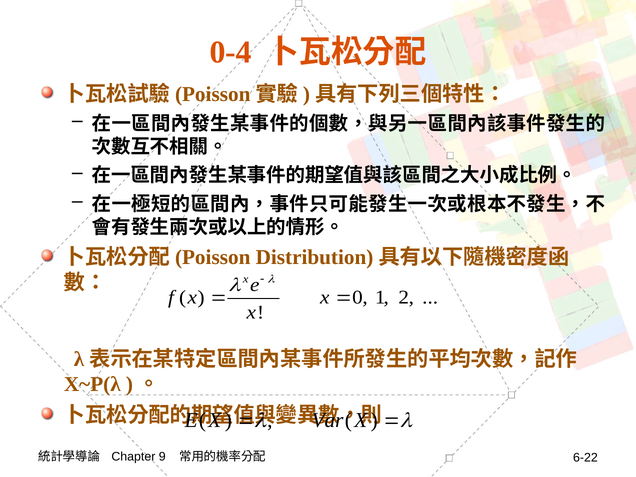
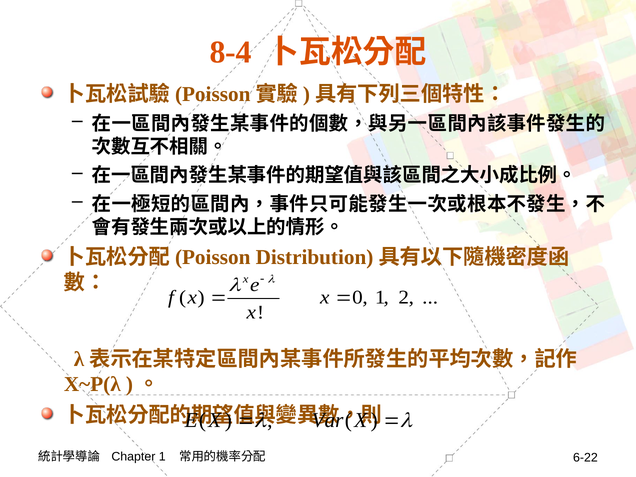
0-4: 0-4 -> 8-4 (231, 52)
Chapter 9: 9 -> 1 (162, 457)
